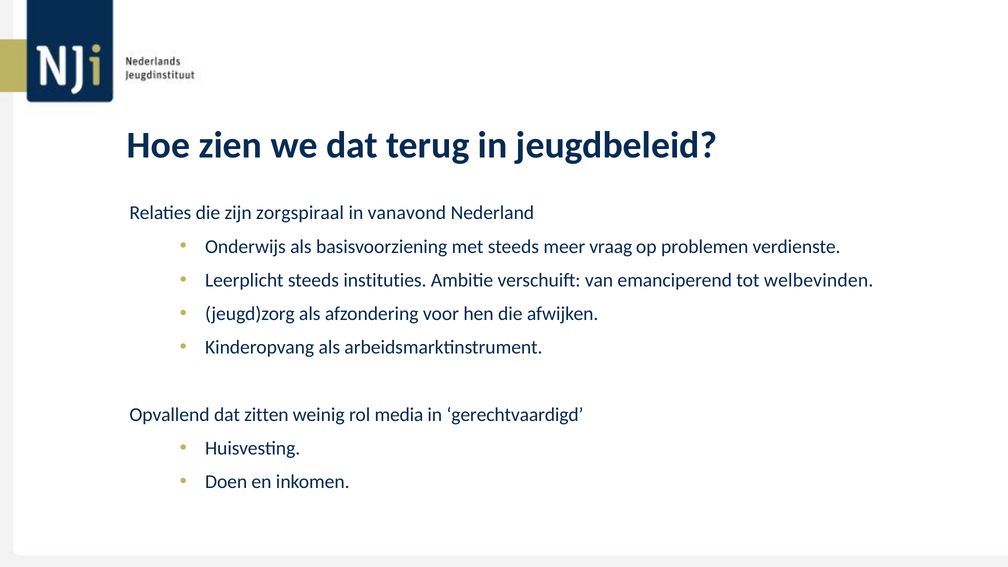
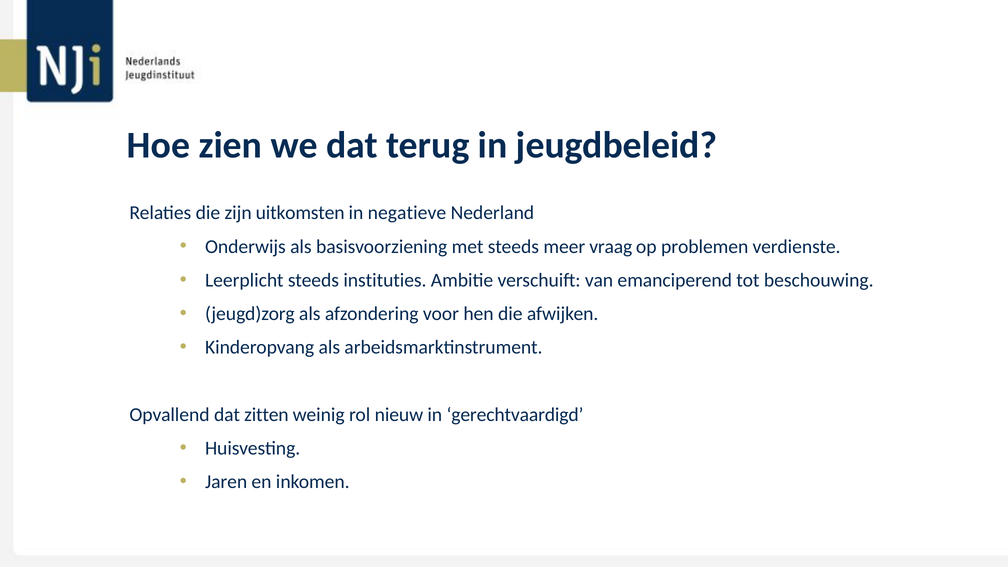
zorgspiraal: zorgspiraal -> uitkomsten (300, 213)
vanavond: vanavond -> negatieve (407, 213)
welbevinden: welbevinden -> beschouwing (819, 280)
media: media -> nieuw (399, 415)
Doen: Doen -> Jaren (226, 482)
